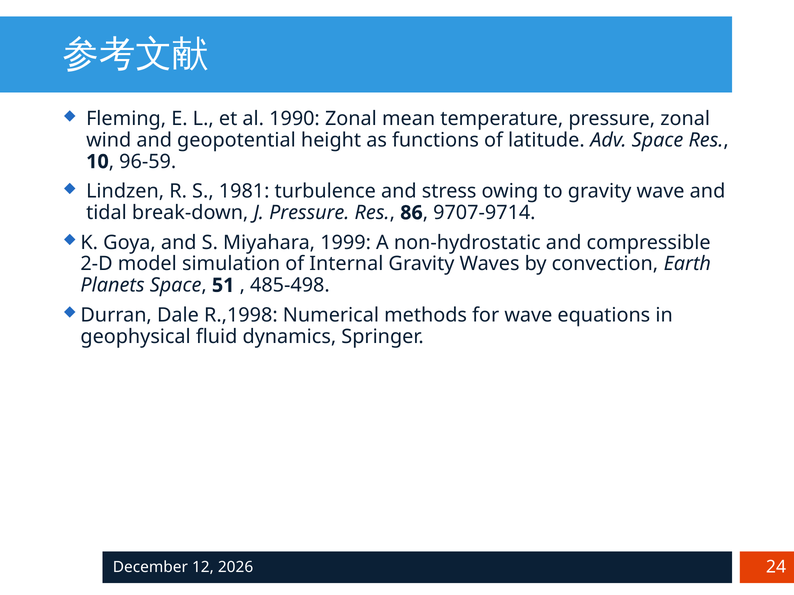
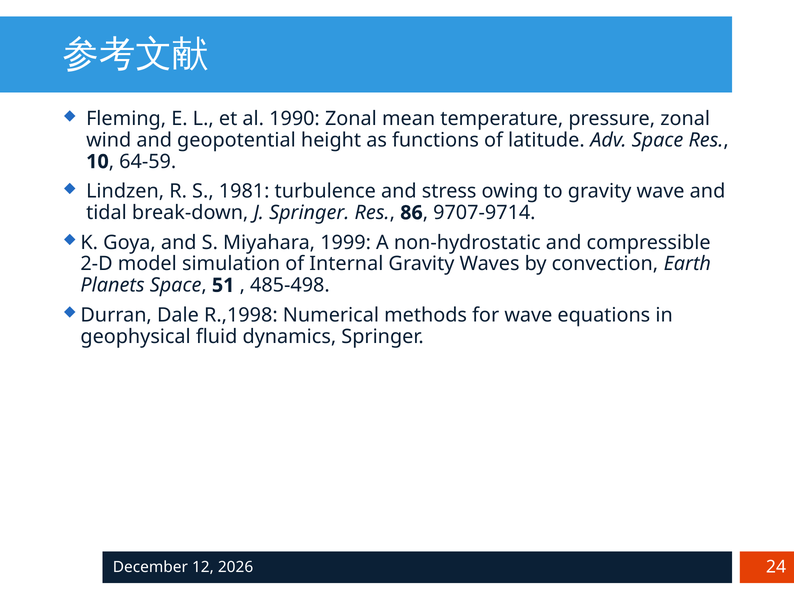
96-59: 96-59 -> 64-59 (148, 162)
J Pressure: Pressure -> Springer (309, 213)
